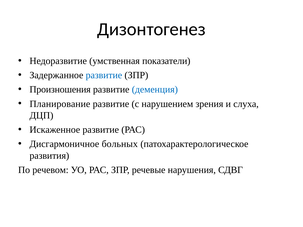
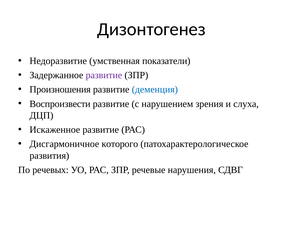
развитие colour: blue -> purple (104, 75)
Планирование: Планирование -> Воспроизвести (60, 104)
больных: больных -> которого (120, 144)
речевом: речевом -> речевых (50, 170)
